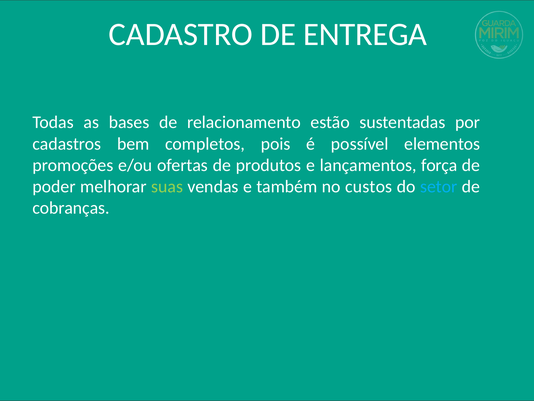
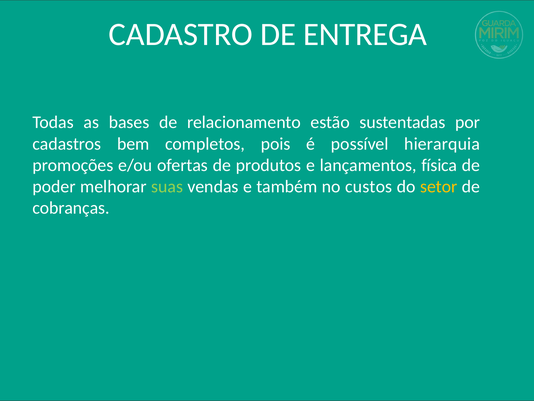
elementos: elementos -> hierarquia (442, 144)
força: força -> física (439, 165)
setor colour: light blue -> yellow (439, 186)
